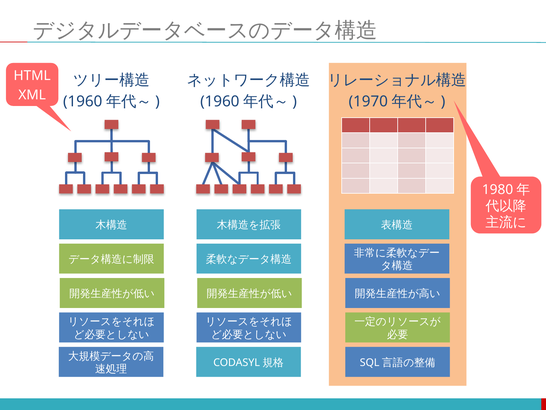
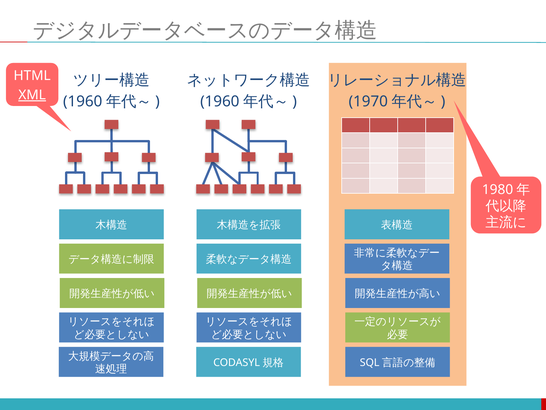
XML underline: none -> present (32, 95)
